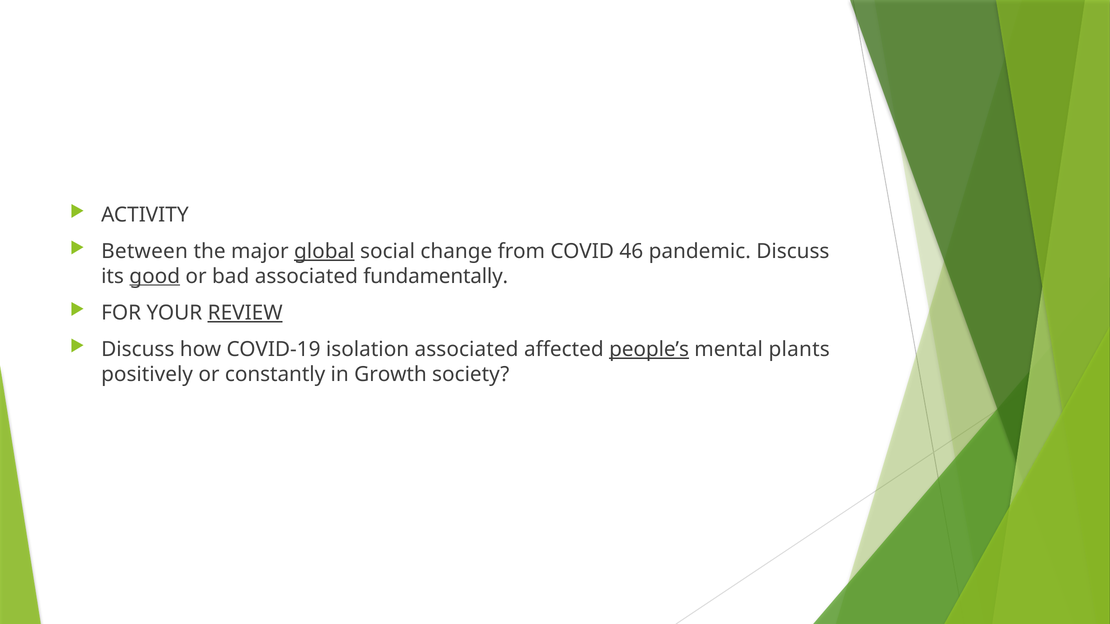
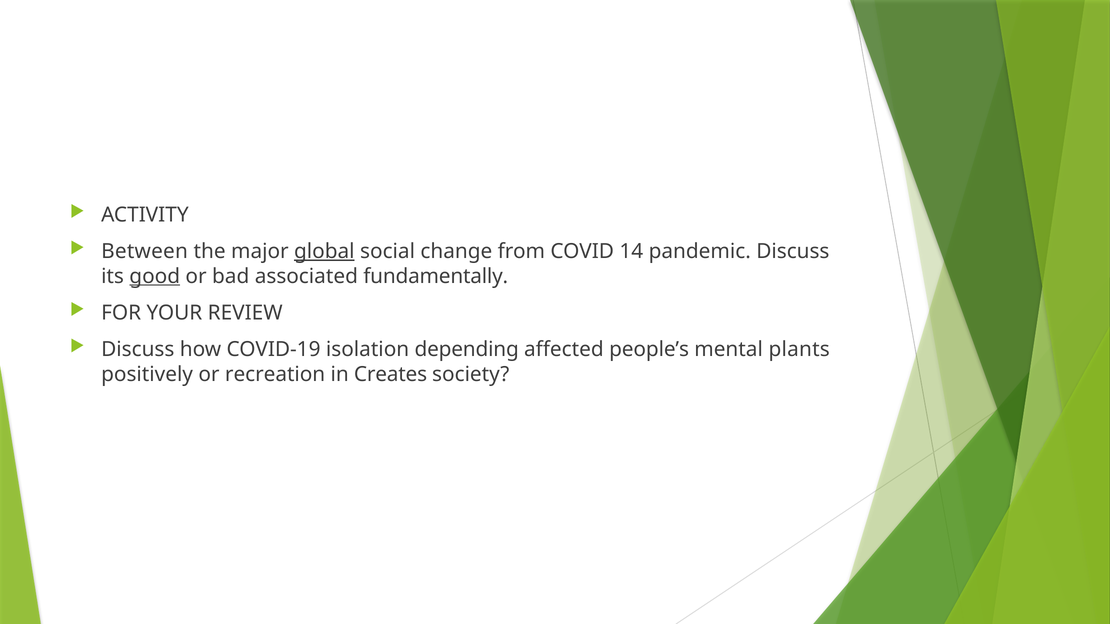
46: 46 -> 14 (631, 251)
REVIEW underline: present -> none (245, 313)
isolation associated: associated -> depending (467, 349)
people’s underline: present -> none (649, 349)
constantly: constantly -> recreation (275, 374)
Growth: Growth -> Creates (391, 374)
